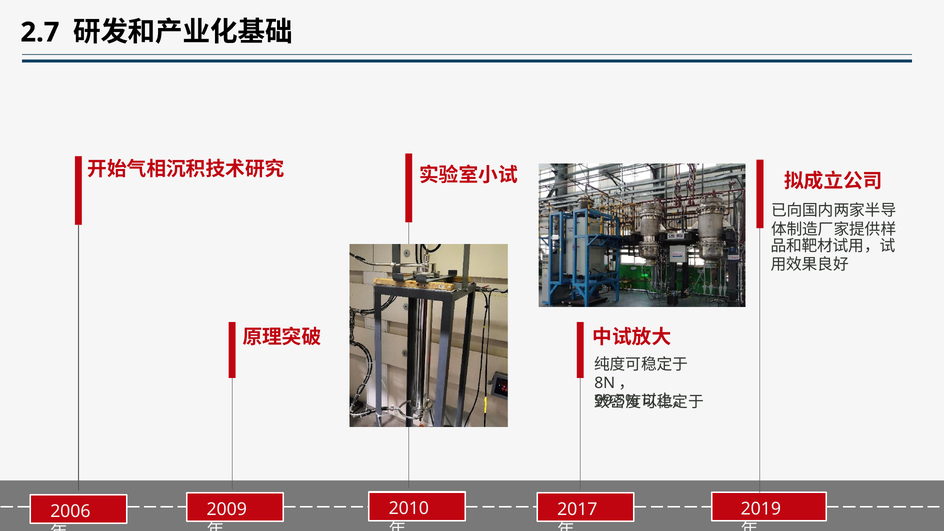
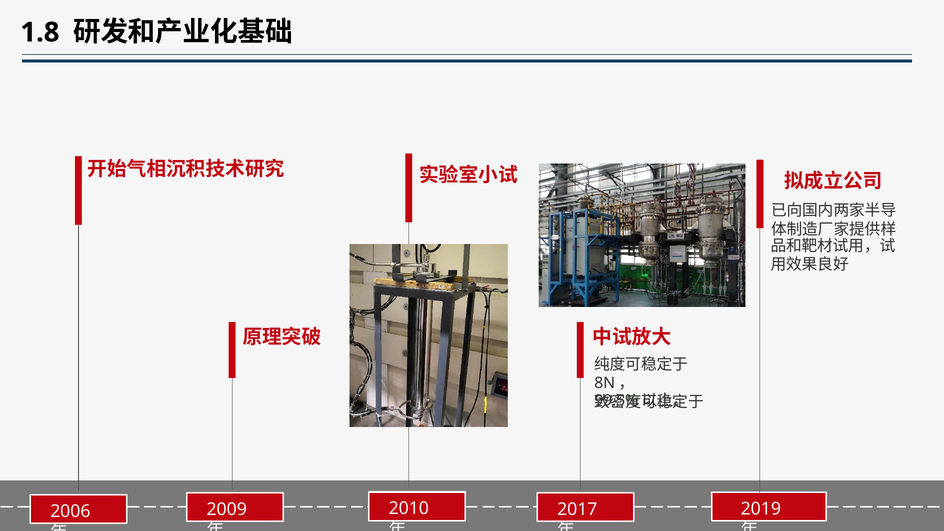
2.7: 2.7 -> 1.8 (40, 32)
